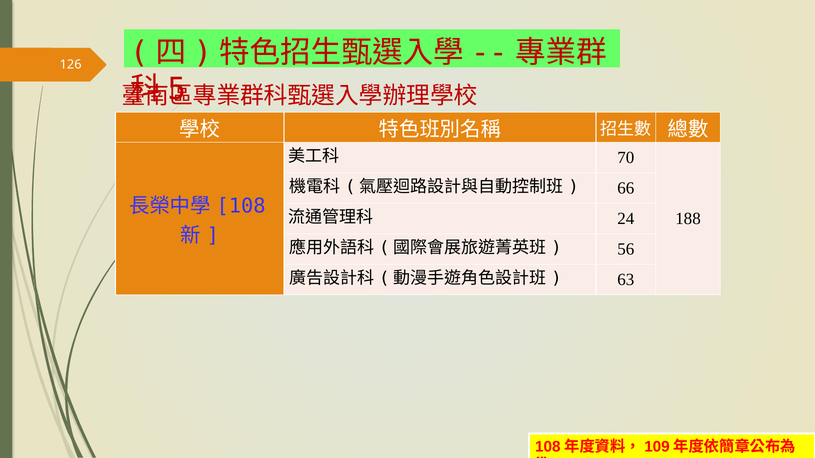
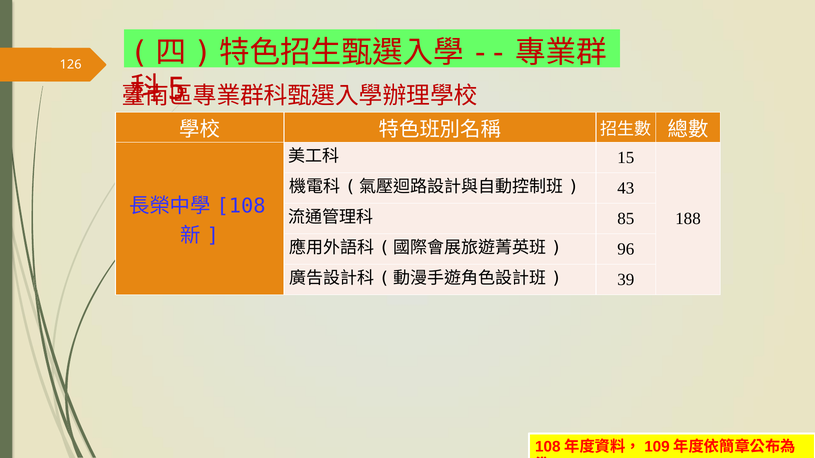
70: 70 -> 15 (626, 158)
66: 66 -> 43 (626, 188)
24: 24 -> 85 (626, 219)
56: 56 -> 96 (626, 249)
63: 63 -> 39 (626, 280)
